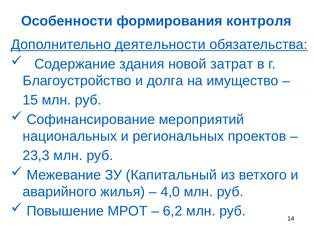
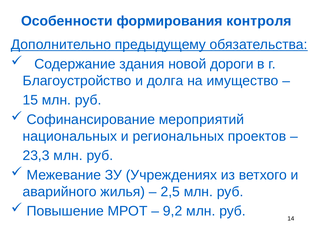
деятельности: деятельности -> предыдущему (160, 45)
затрат: затрат -> дороги (232, 64)
Капитальный: Капитальный -> Учреждениях (171, 176)
4,0: 4,0 -> 2,5 (170, 192)
6,2: 6,2 -> 9,2 (173, 212)
